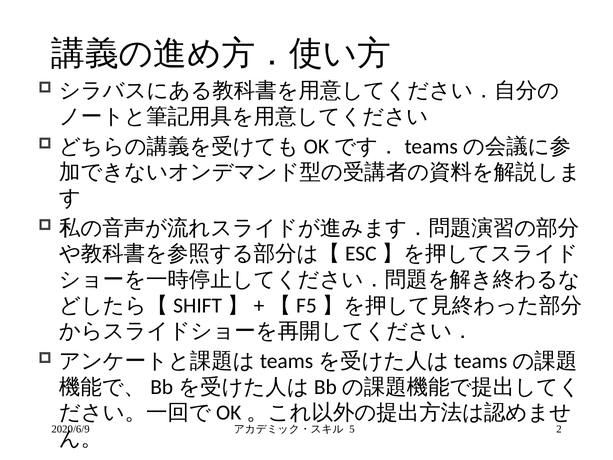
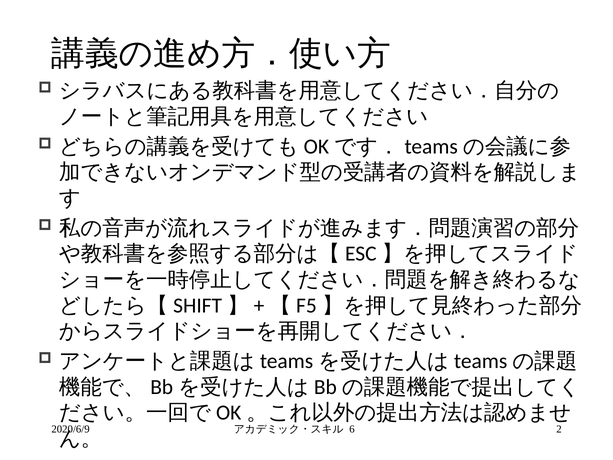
5: 5 -> 6 (352, 429)
